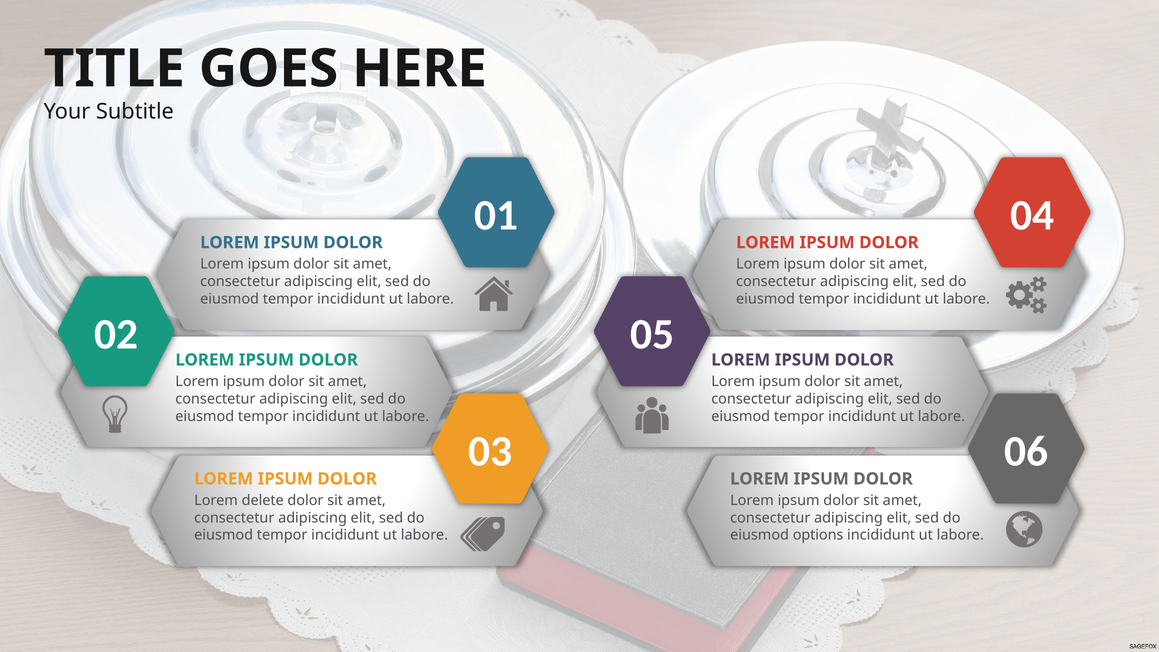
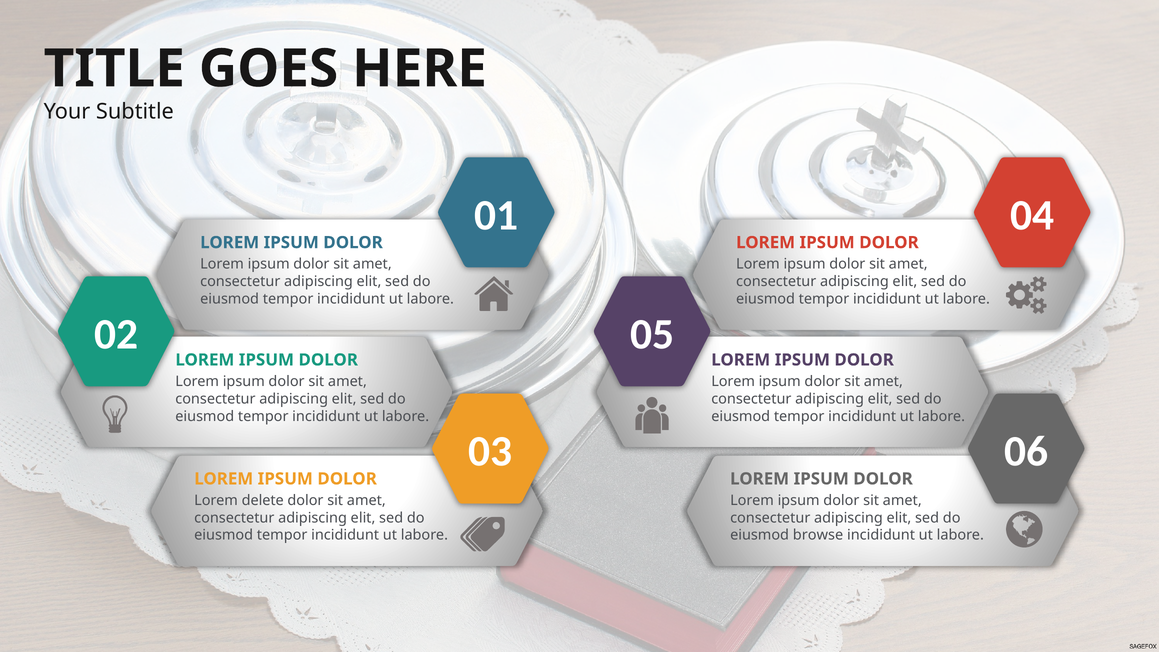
options: options -> browse (818, 535)
